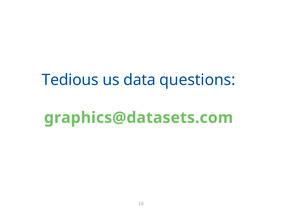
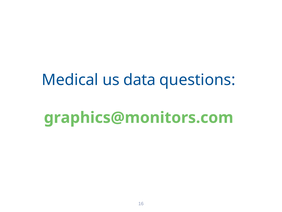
Tedious: Tedious -> Medical (70, 80)
graphics@datasets.com: graphics@datasets.com -> graphics@monitors.com (139, 117)
